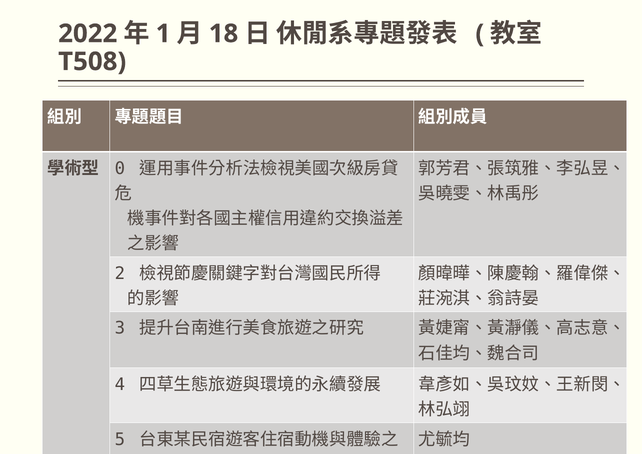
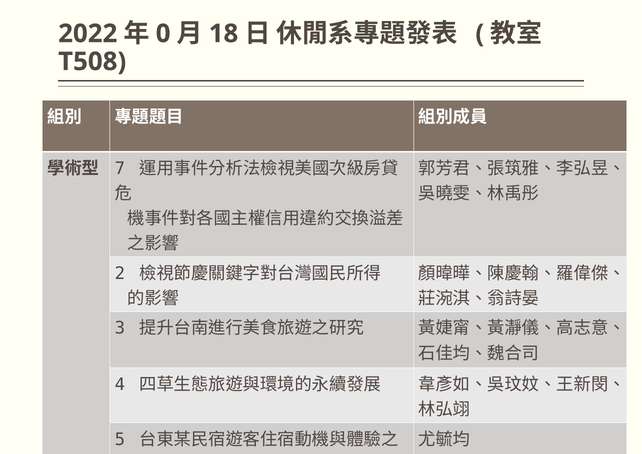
1: 1 -> 0 (163, 34)
0: 0 -> 7 (120, 168)
